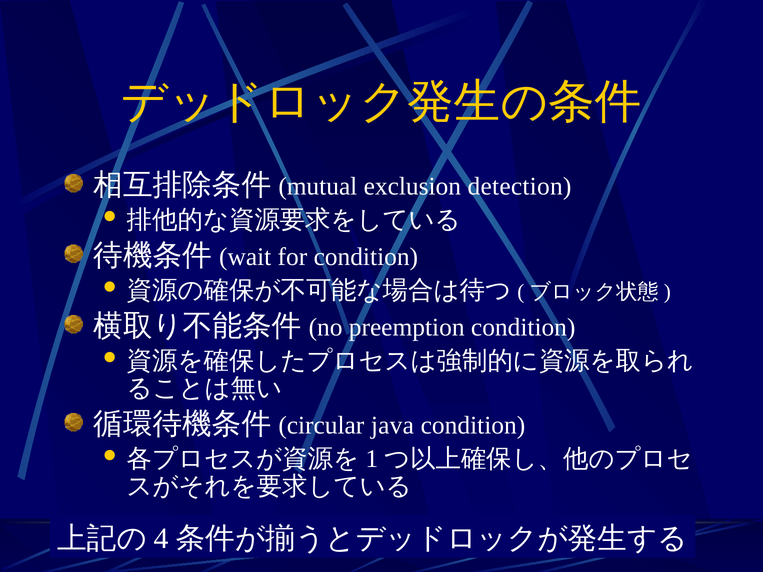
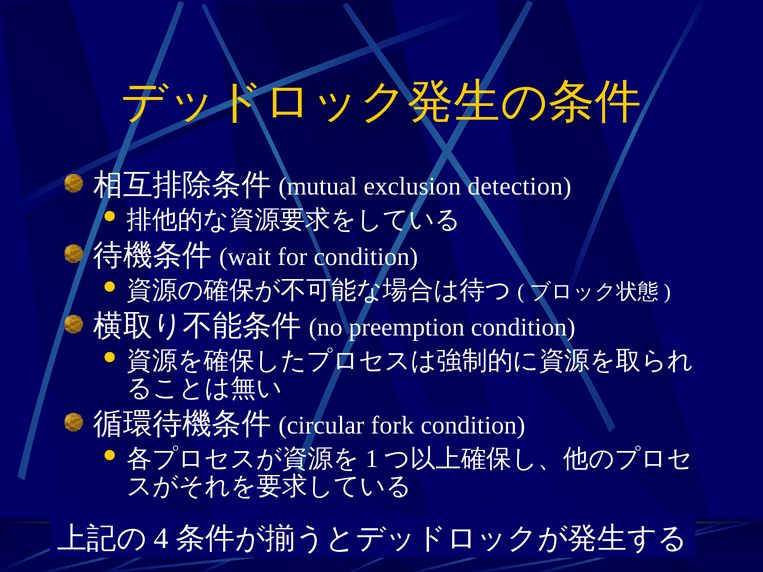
java: java -> fork (392, 425)
